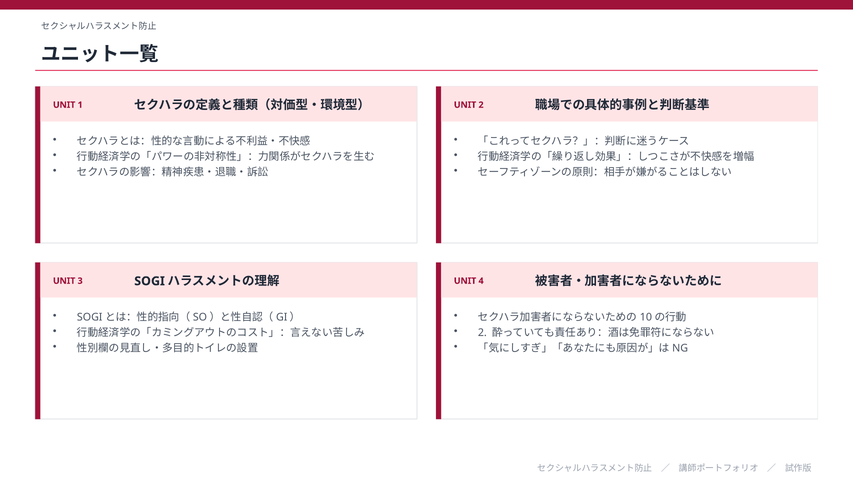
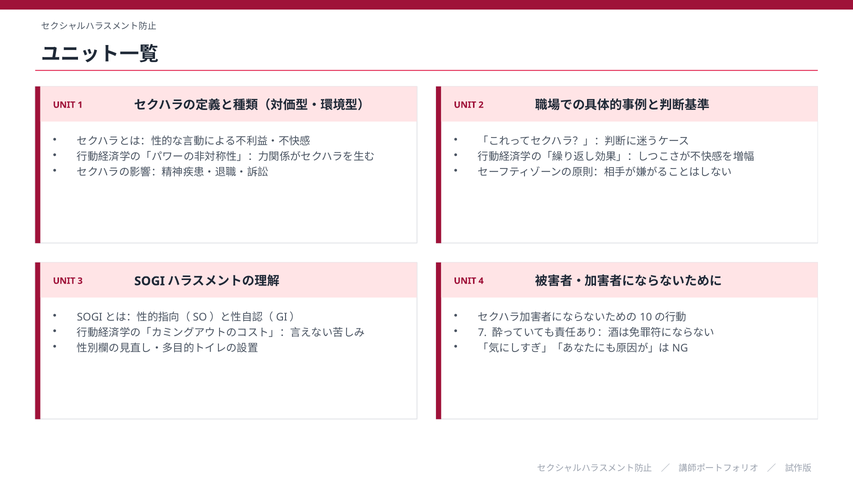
2: 2 -> 7 (482, 333)
